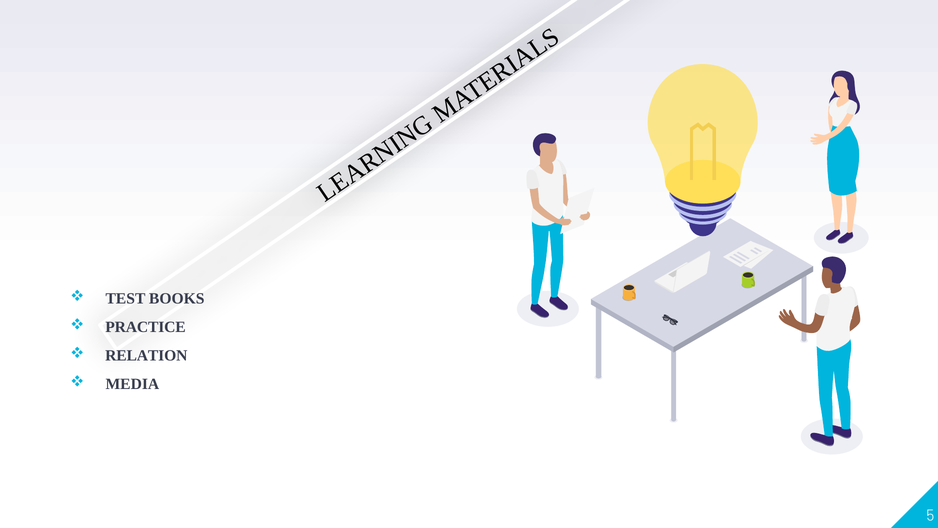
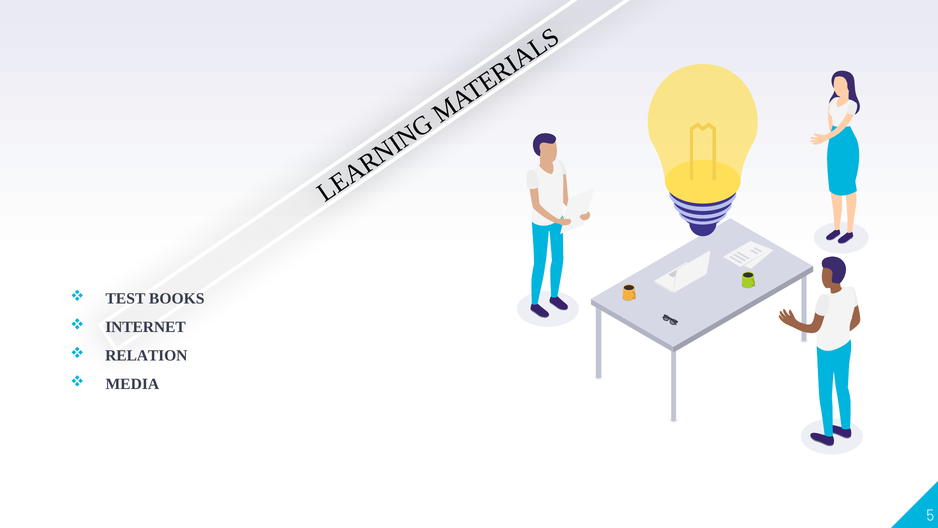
PRACTICE: PRACTICE -> INTERNET (145, 327)
